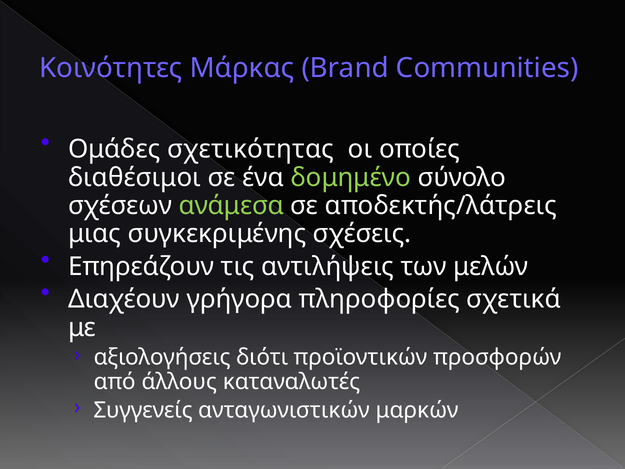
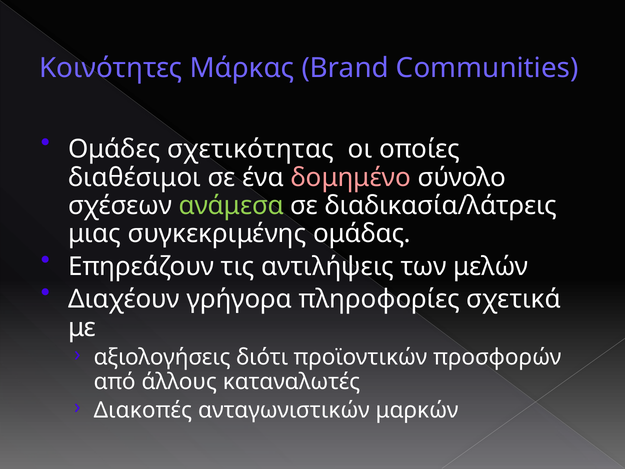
δομημένο colour: light green -> pink (351, 177)
αποδεκτής/λάτρεις: αποδεκτής/λάτρεις -> διαδικασία/λάτρεις (441, 205)
σχέσεις: σχέσεις -> ομάδας (362, 234)
Συγγενείς: Συγγενείς -> Διακοπές (143, 410)
